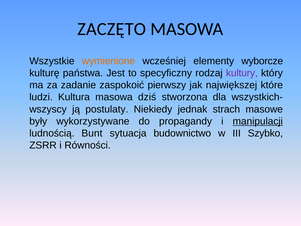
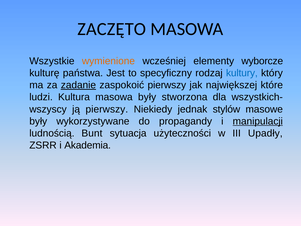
kultury colour: purple -> blue (242, 73)
zadanie underline: none -> present (78, 85)
masowa dziś: dziś -> były (147, 97)
ją postulaty: postulaty -> pierwszy (107, 109)
strach: strach -> stylów (226, 109)
budownictwo: budownictwo -> użyteczności (182, 133)
Szybko: Szybko -> Upadły (265, 133)
Równości: Równości -> Akademia (88, 145)
